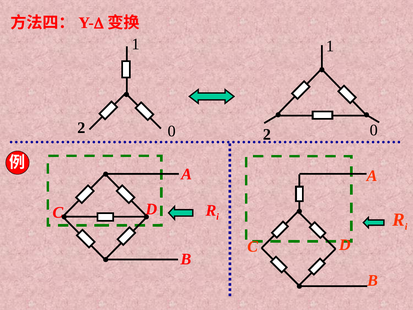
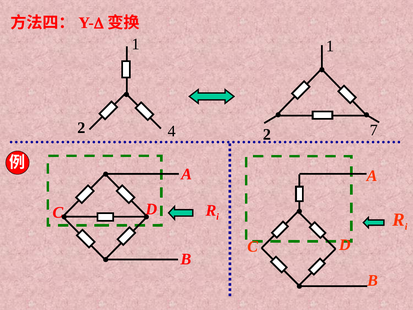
0: 0 -> 4 (172, 131)
0: 0 -> 7 (374, 130)
